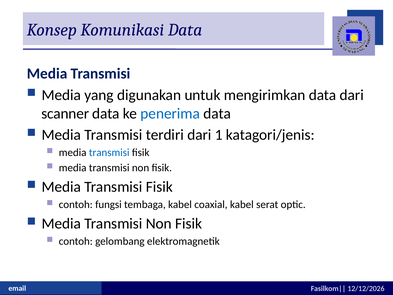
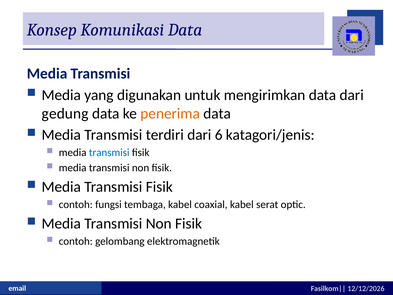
scanner: scanner -> gedung (65, 113)
penerima colour: blue -> orange (170, 113)
1: 1 -> 6 (219, 135)
